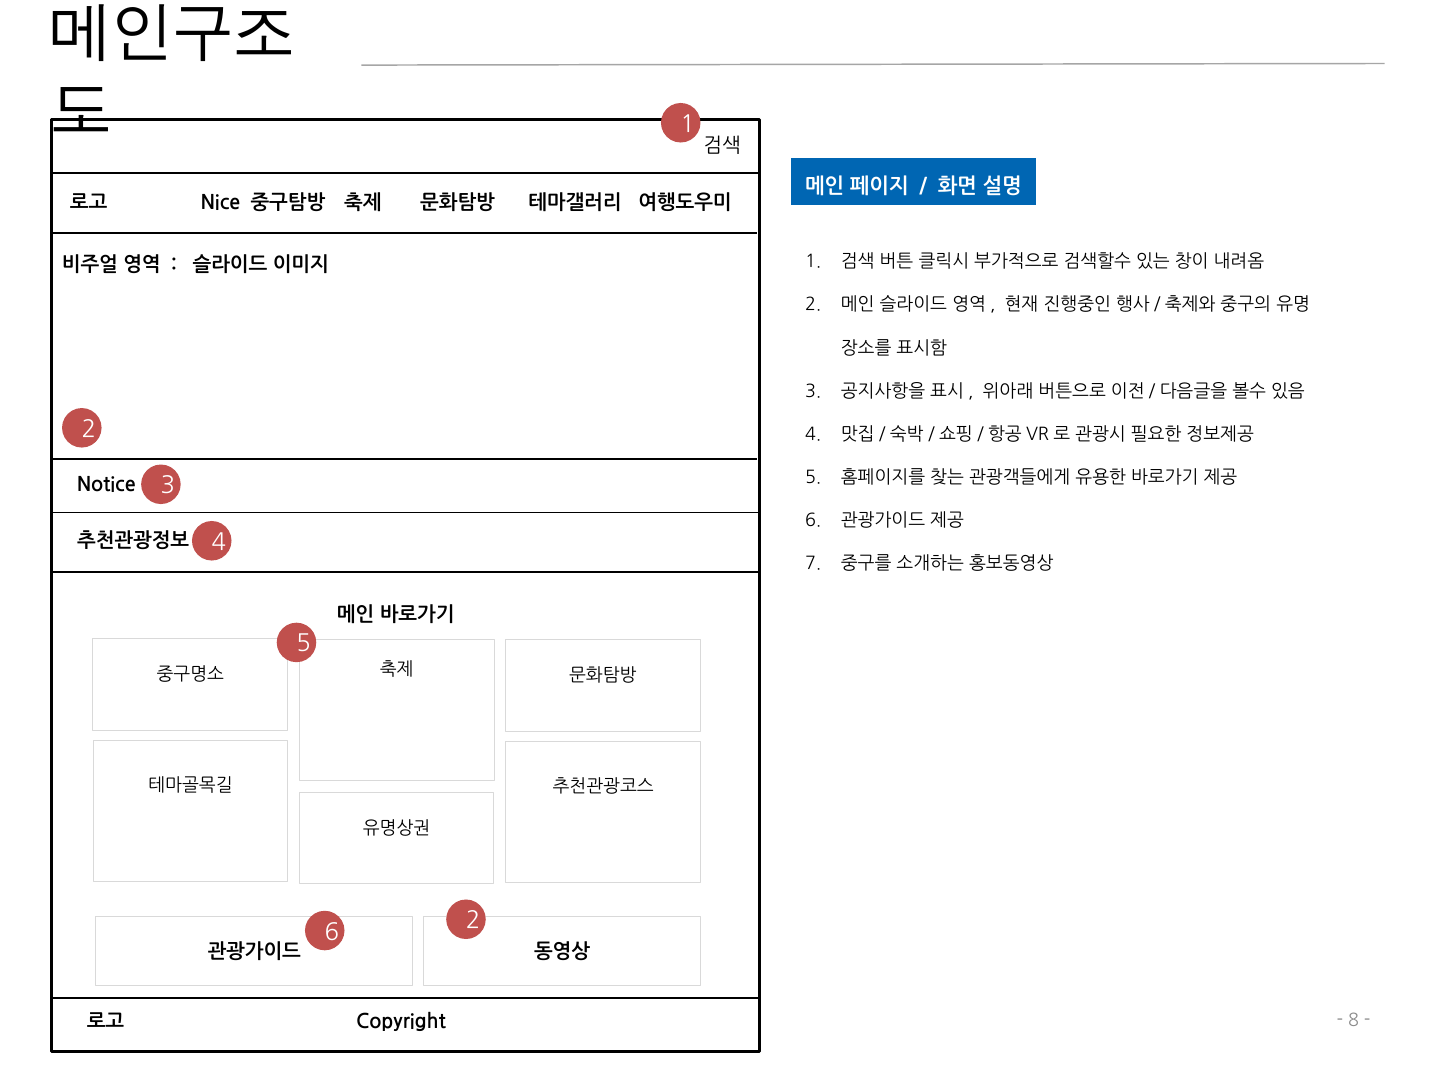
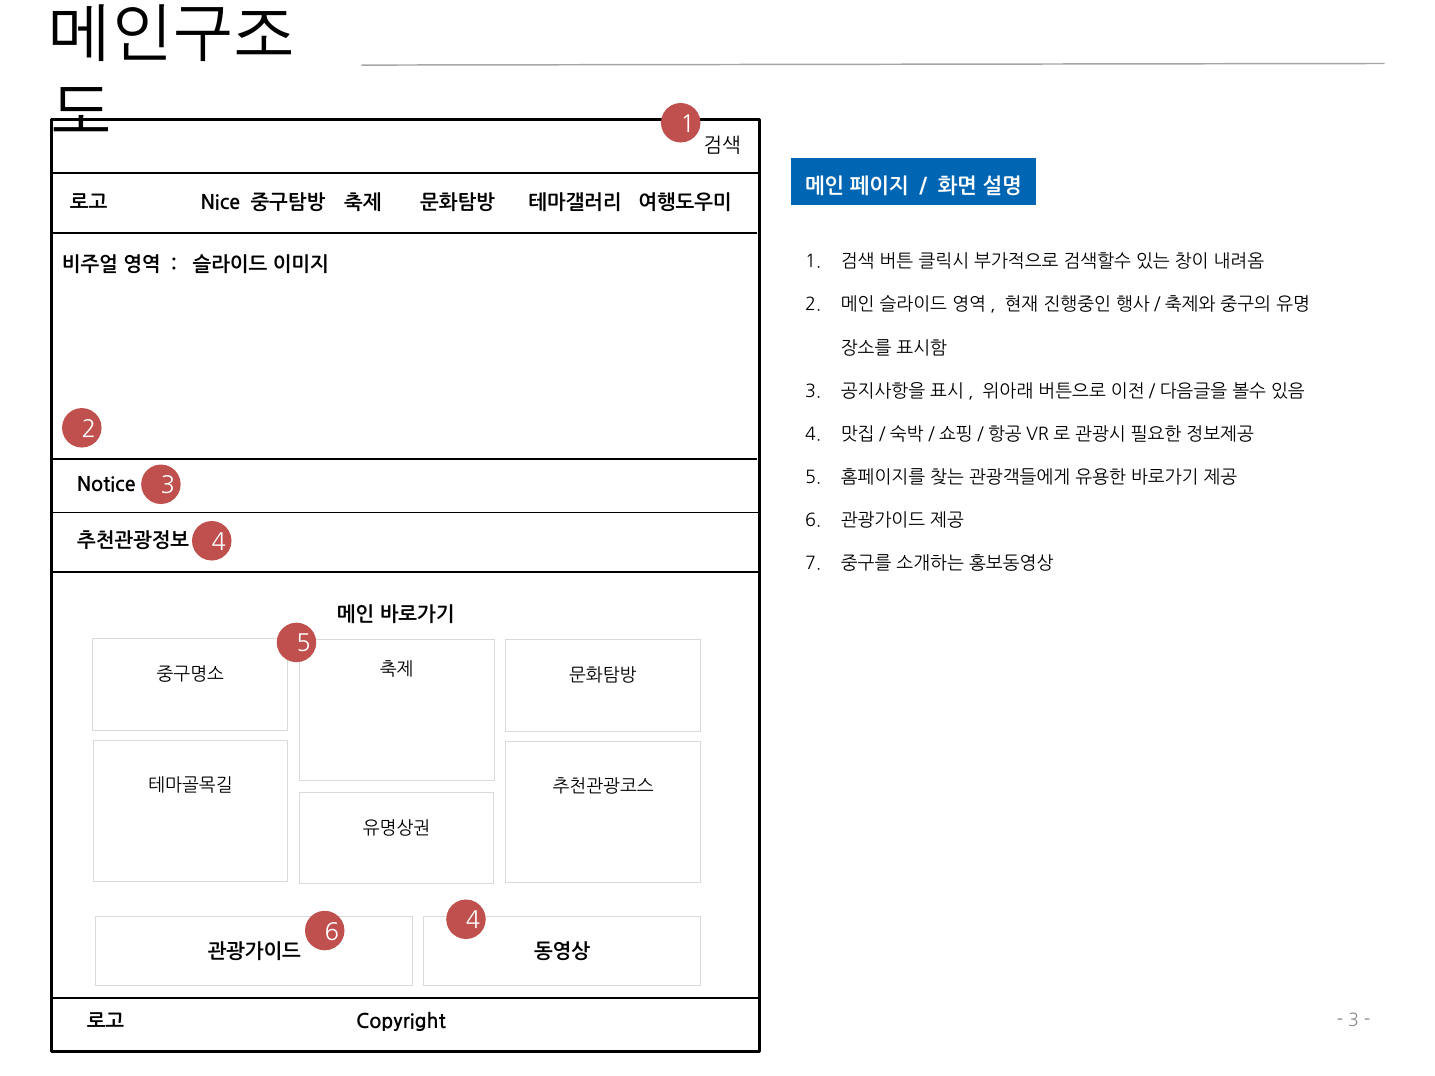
6 2: 2 -> 4 (473, 921)
8: 8 -> 3 (1354, 1021)
